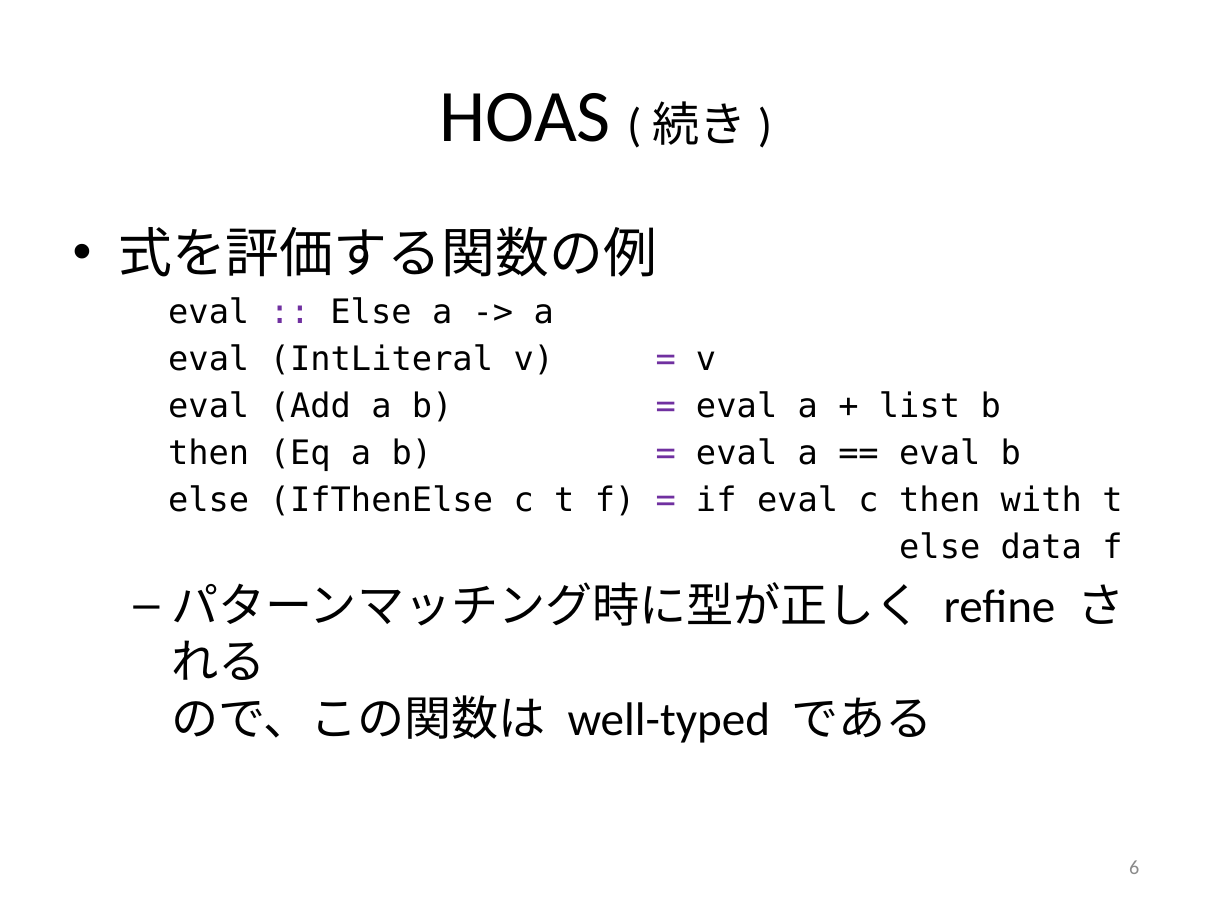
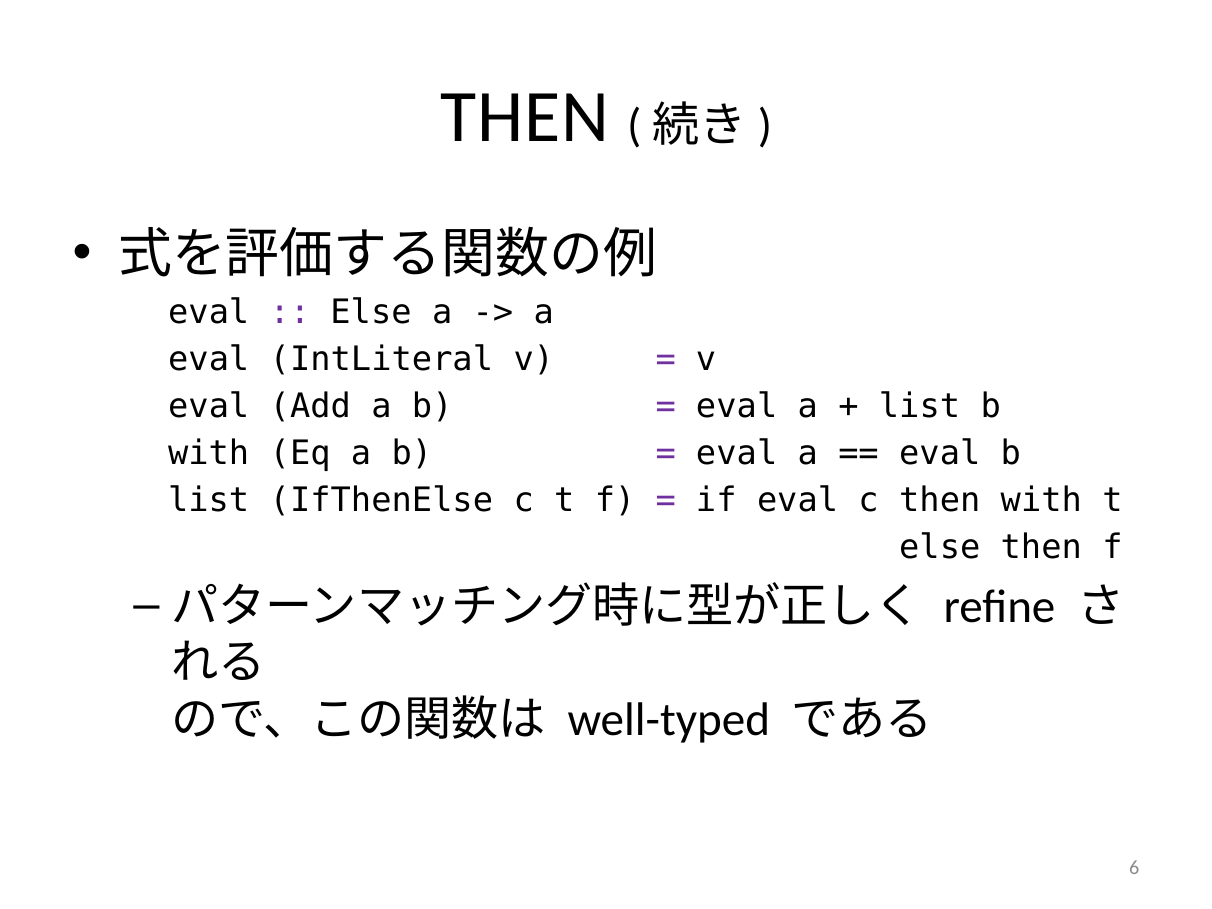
HOAS: HOAS -> THEN (525, 117)
then: then -> with (209, 454)
else: else -> list (209, 501)
else data: data -> then (1041, 548)
